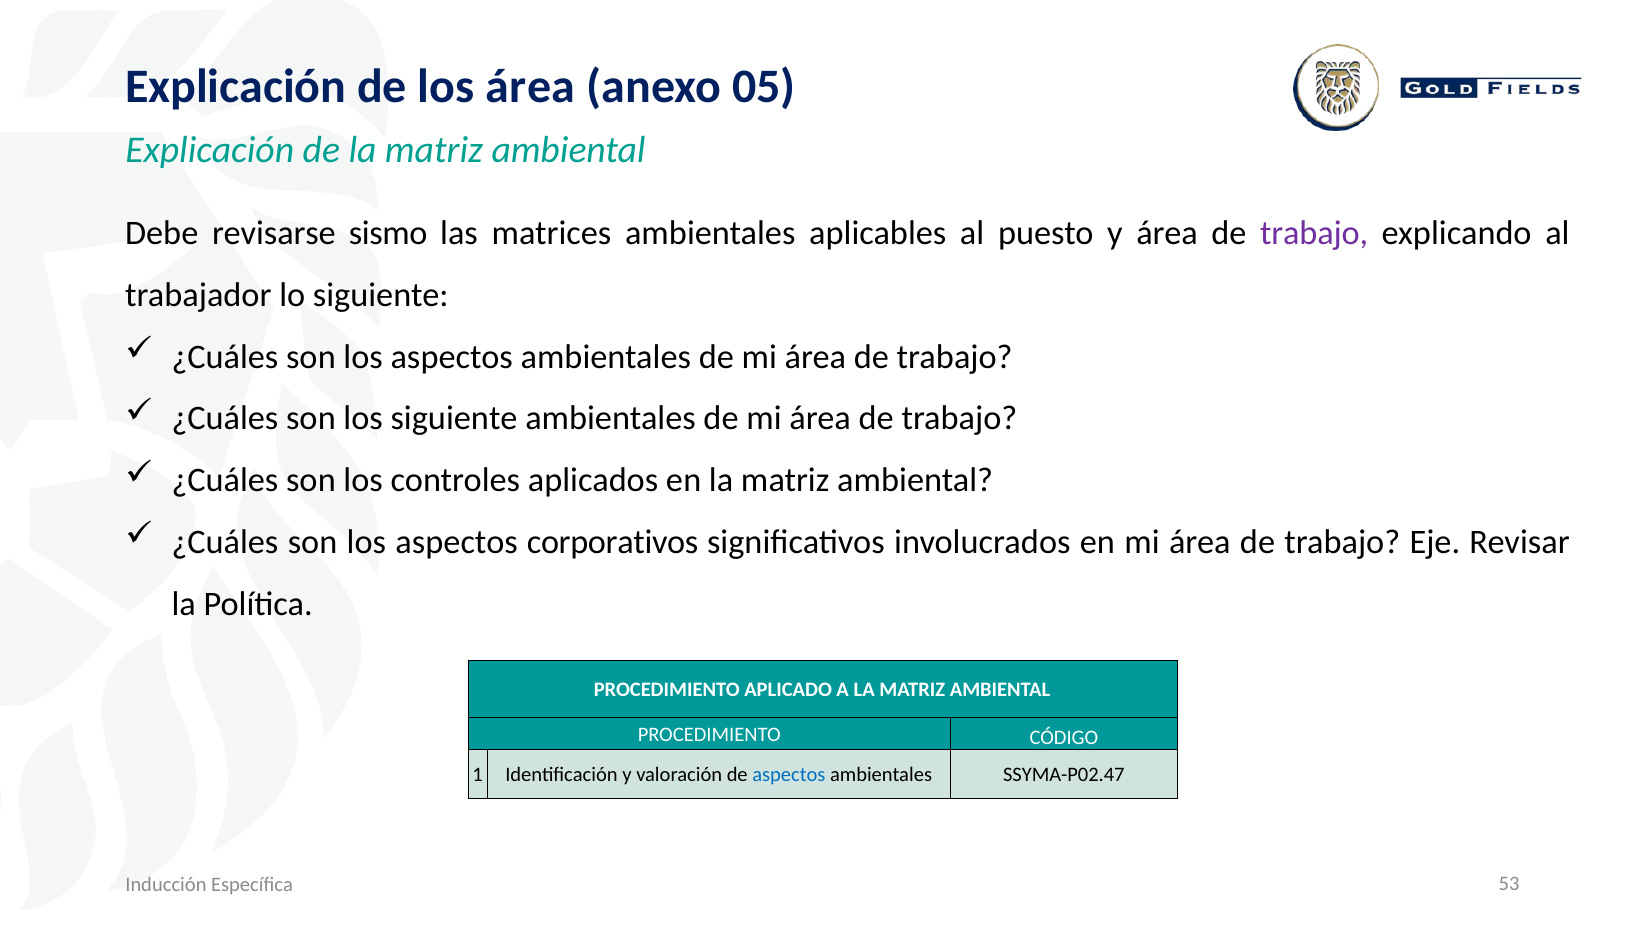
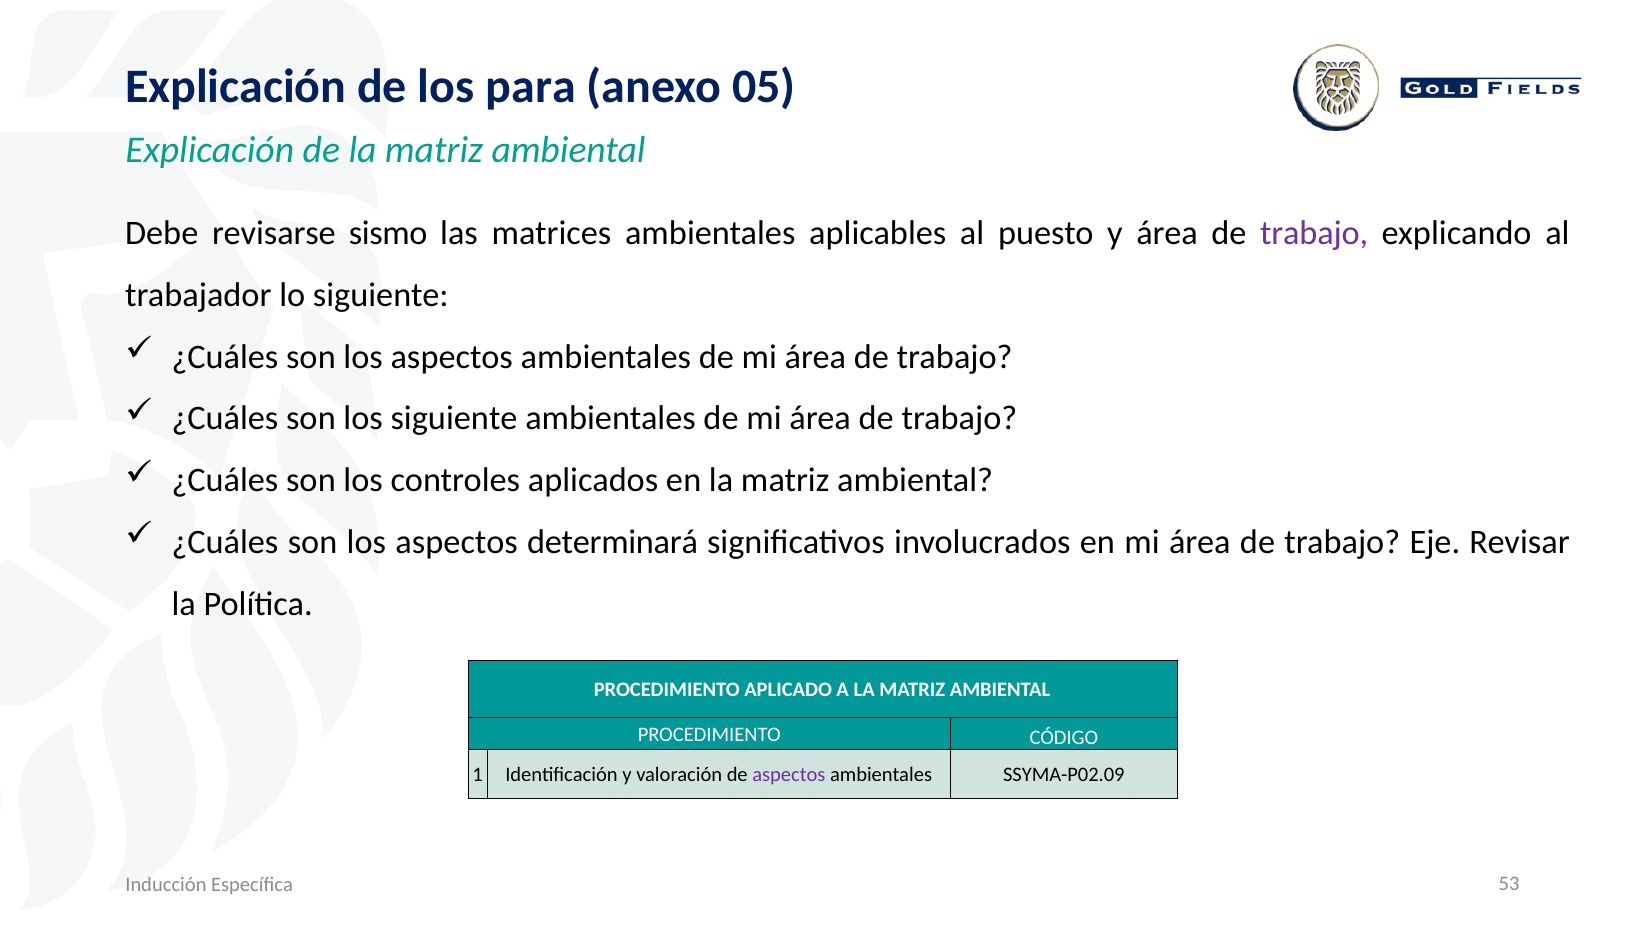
los área: área -> para (531, 87)
corporativos: corporativos -> determinará (613, 542)
aspectos colour: blue -> purple (789, 774)
SSYMA-P02.47: SSYMA-P02.47 -> SSYMA-P02.09 (1064, 774)
